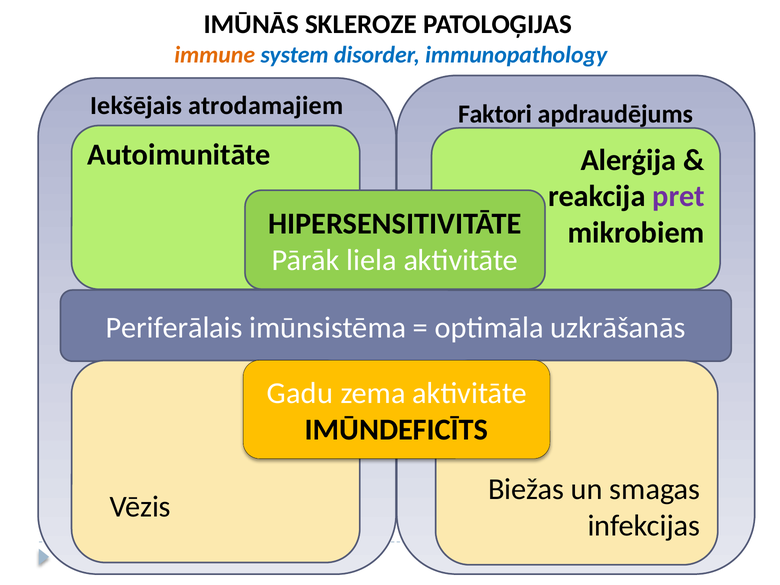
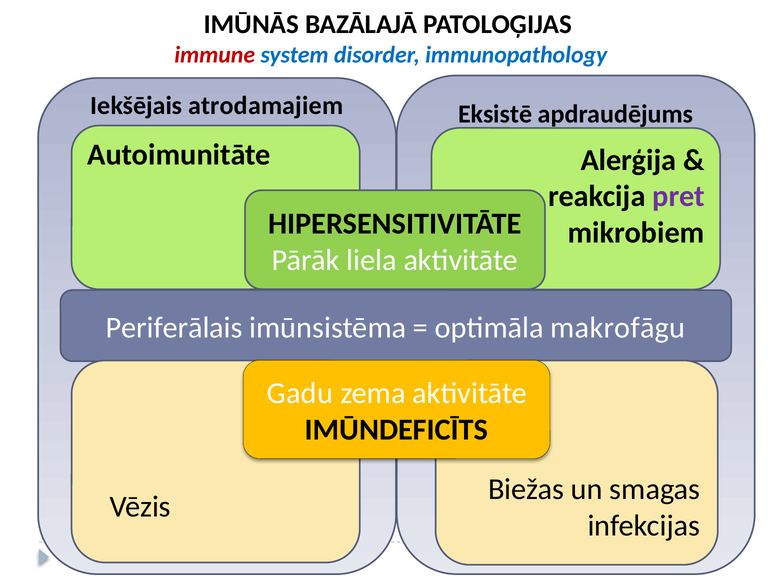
SKLEROZE: SKLEROZE -> BAZĀLAJĀ (361, 25)
immune colour: orange -> red (215, 55)
Faktori: Faktori -> Eksistē (495, 114)
uzkrāšanās: uzkrāšanās -> makrofāgu (618, 328)
